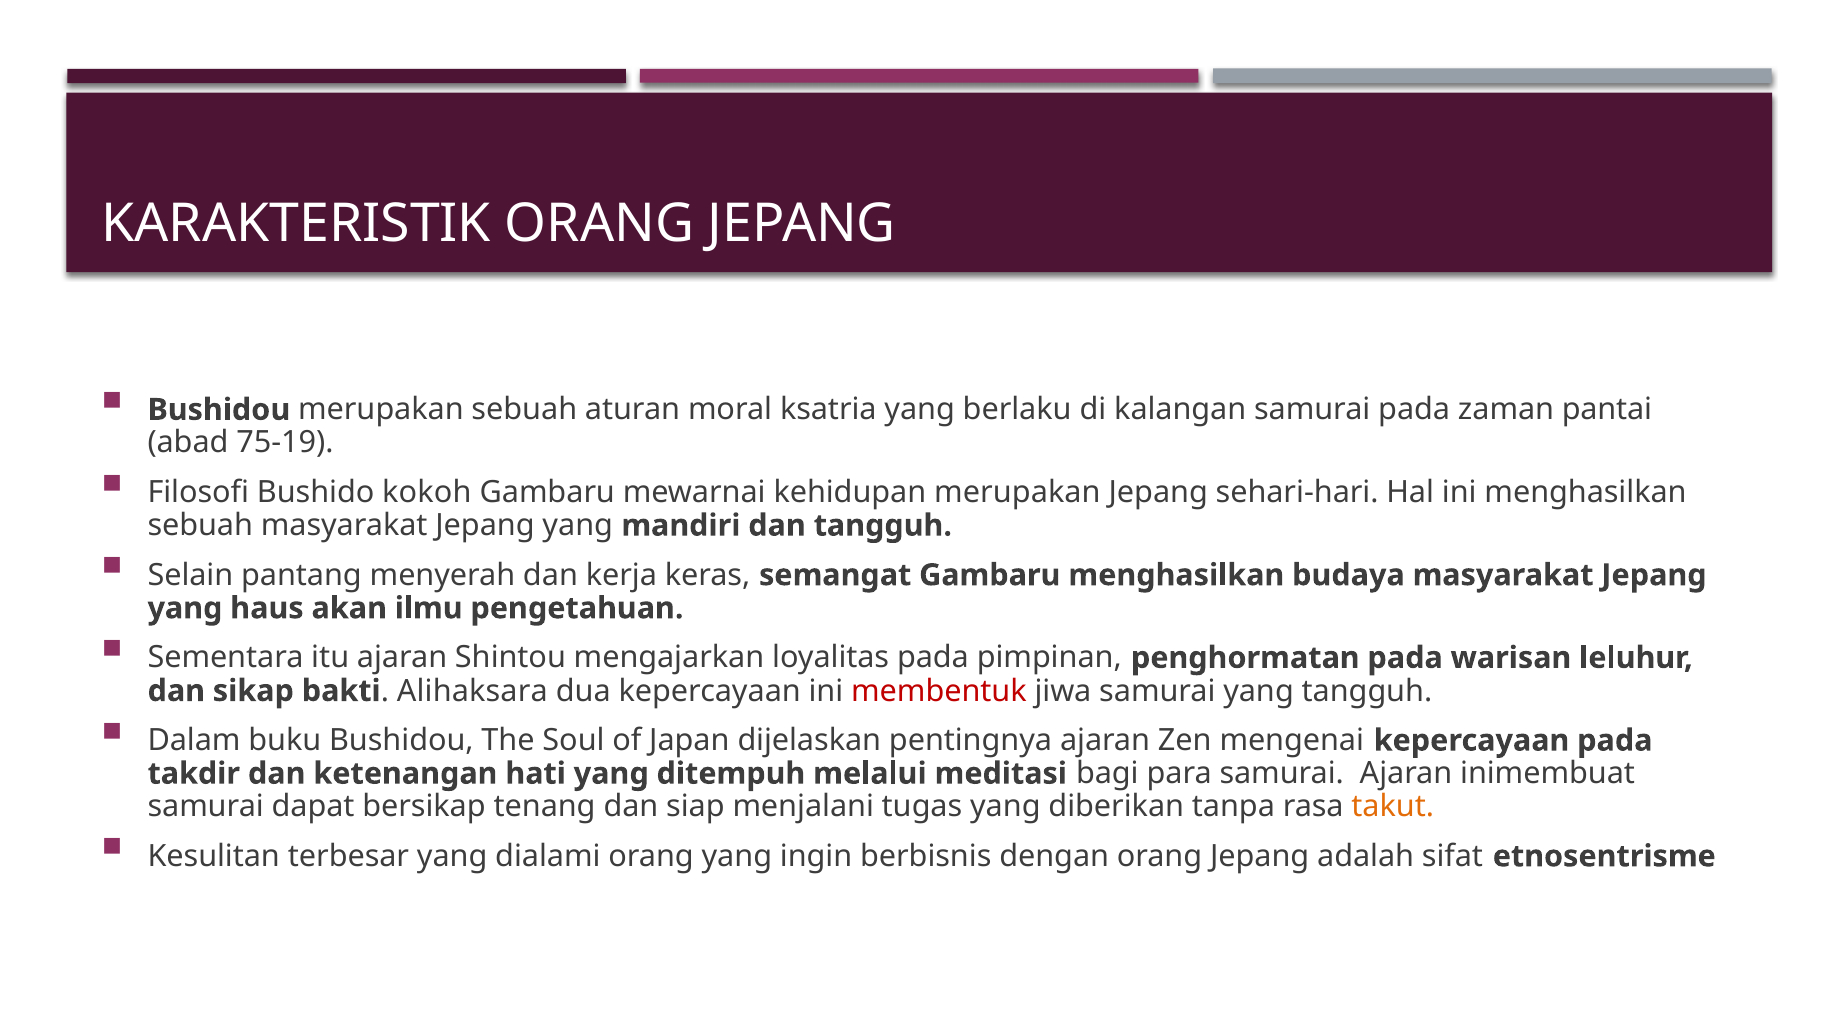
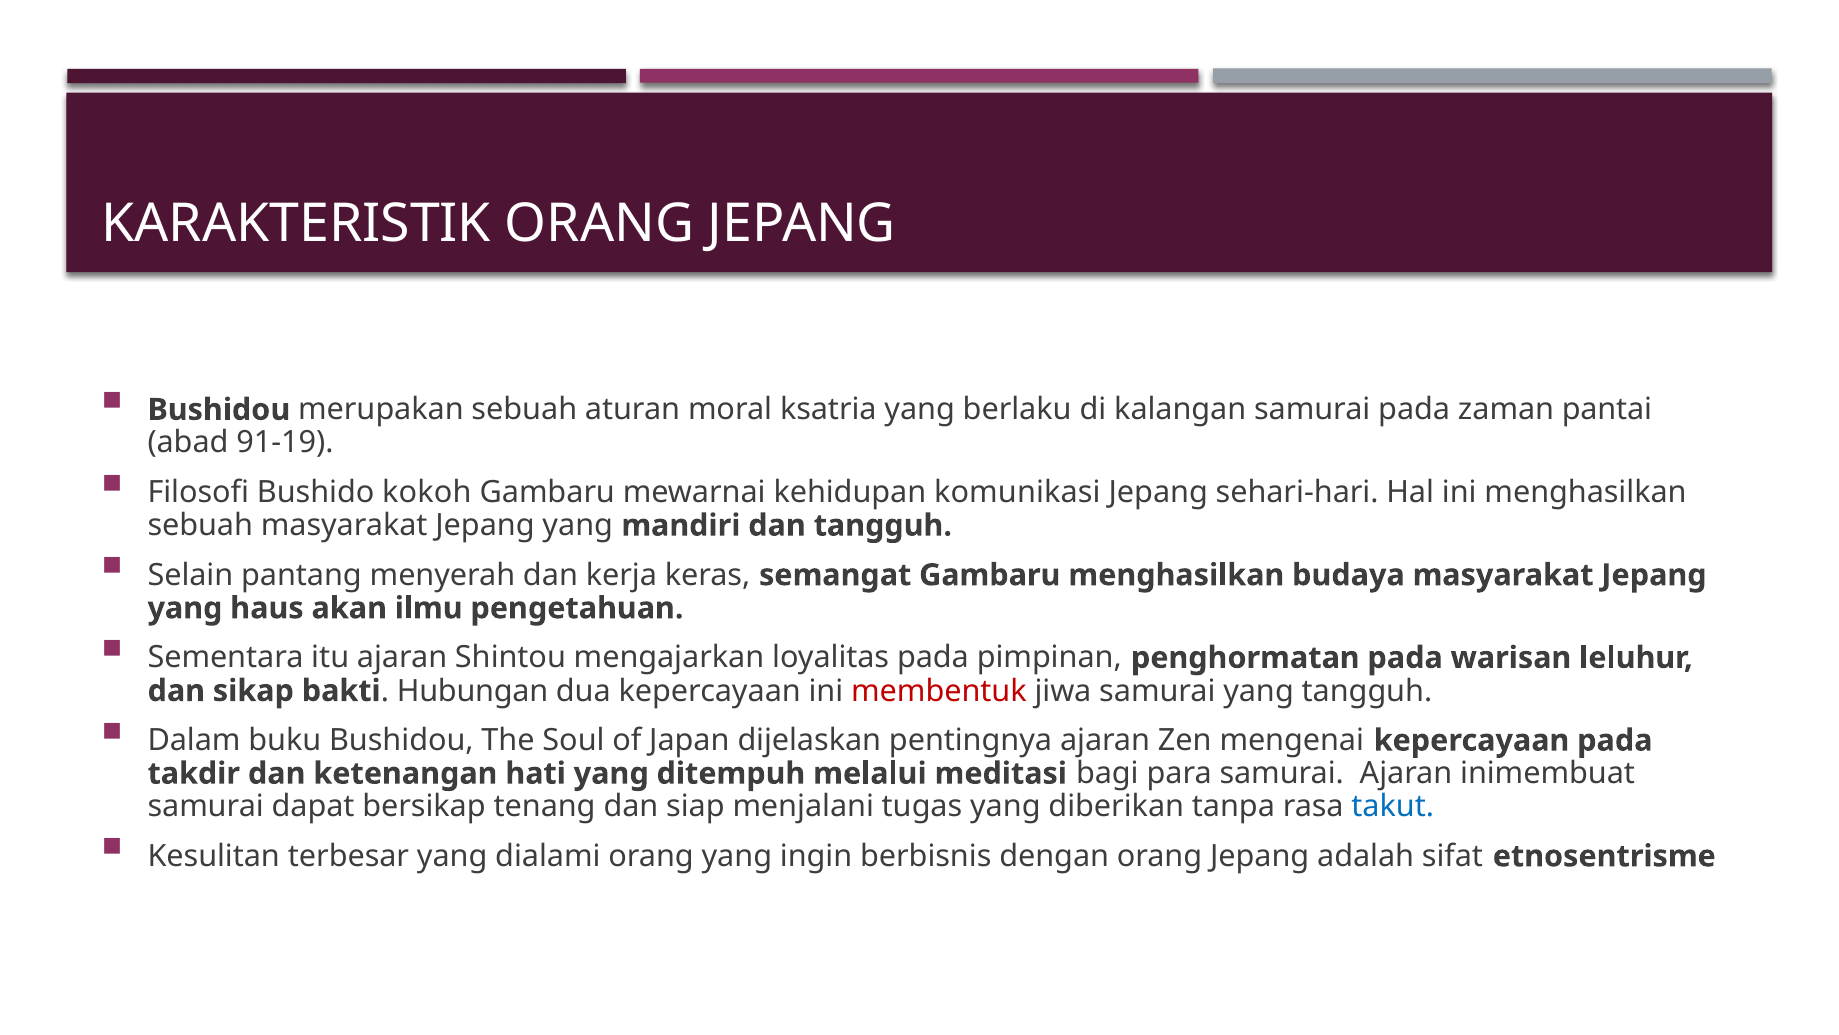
75-19: 75-19 -> 91-19 (285, 443)
kehidupan merupakan: merupakan -> komunikasi (1017, 492)
Alihaksara: Alihaksara -> Hubungan (473, 691)
takut colour: orange -> blue (1393, 806)
